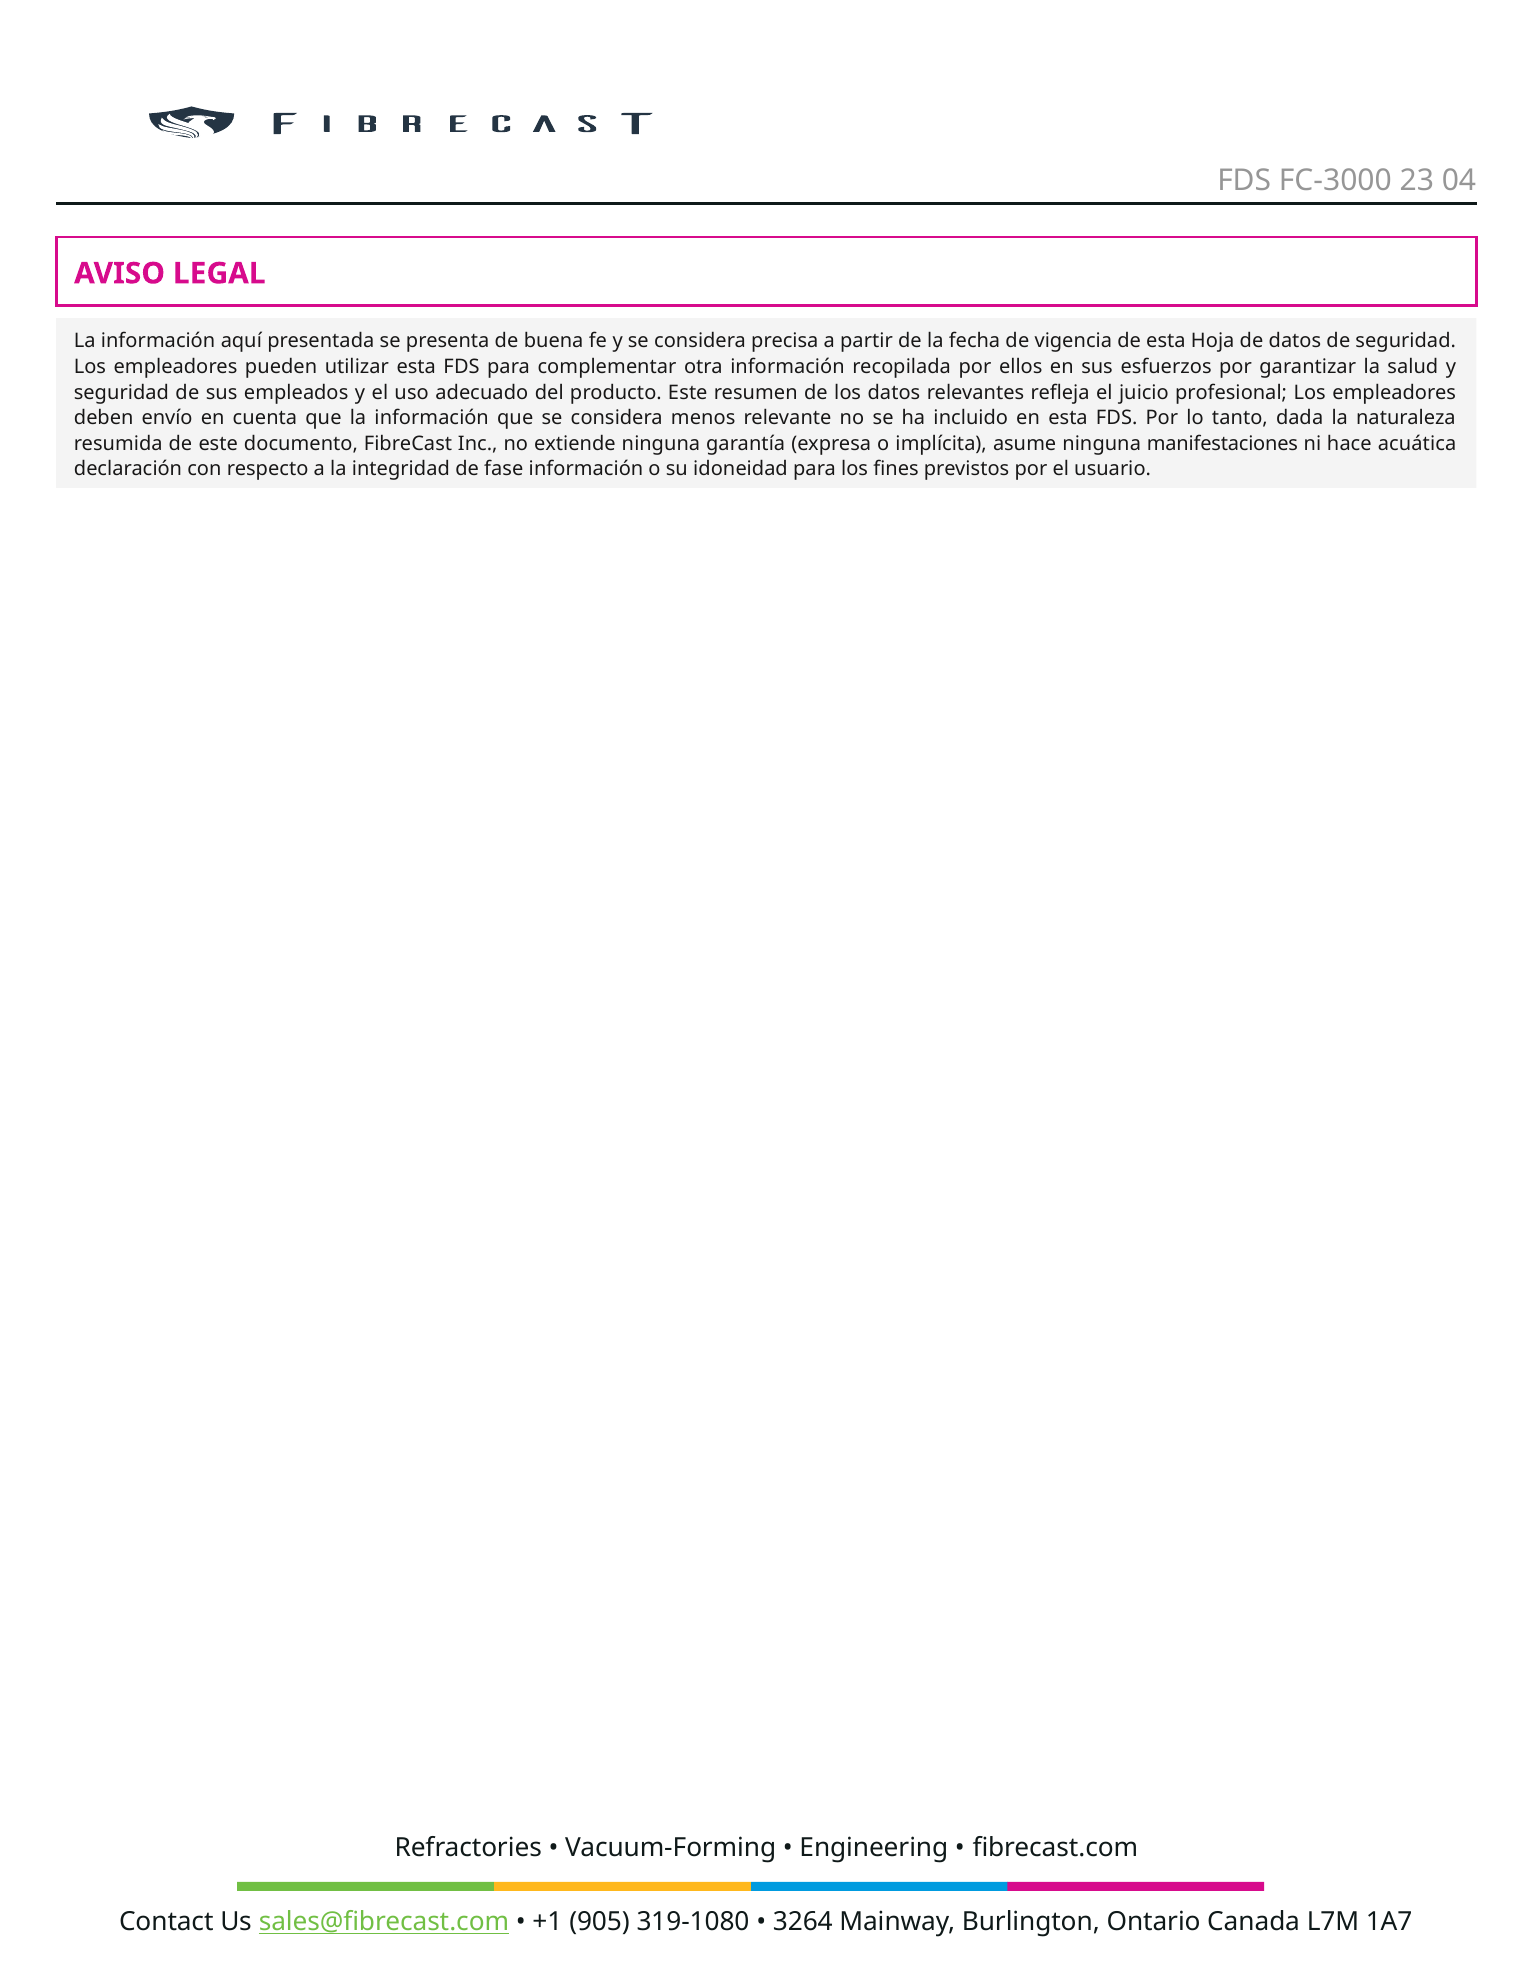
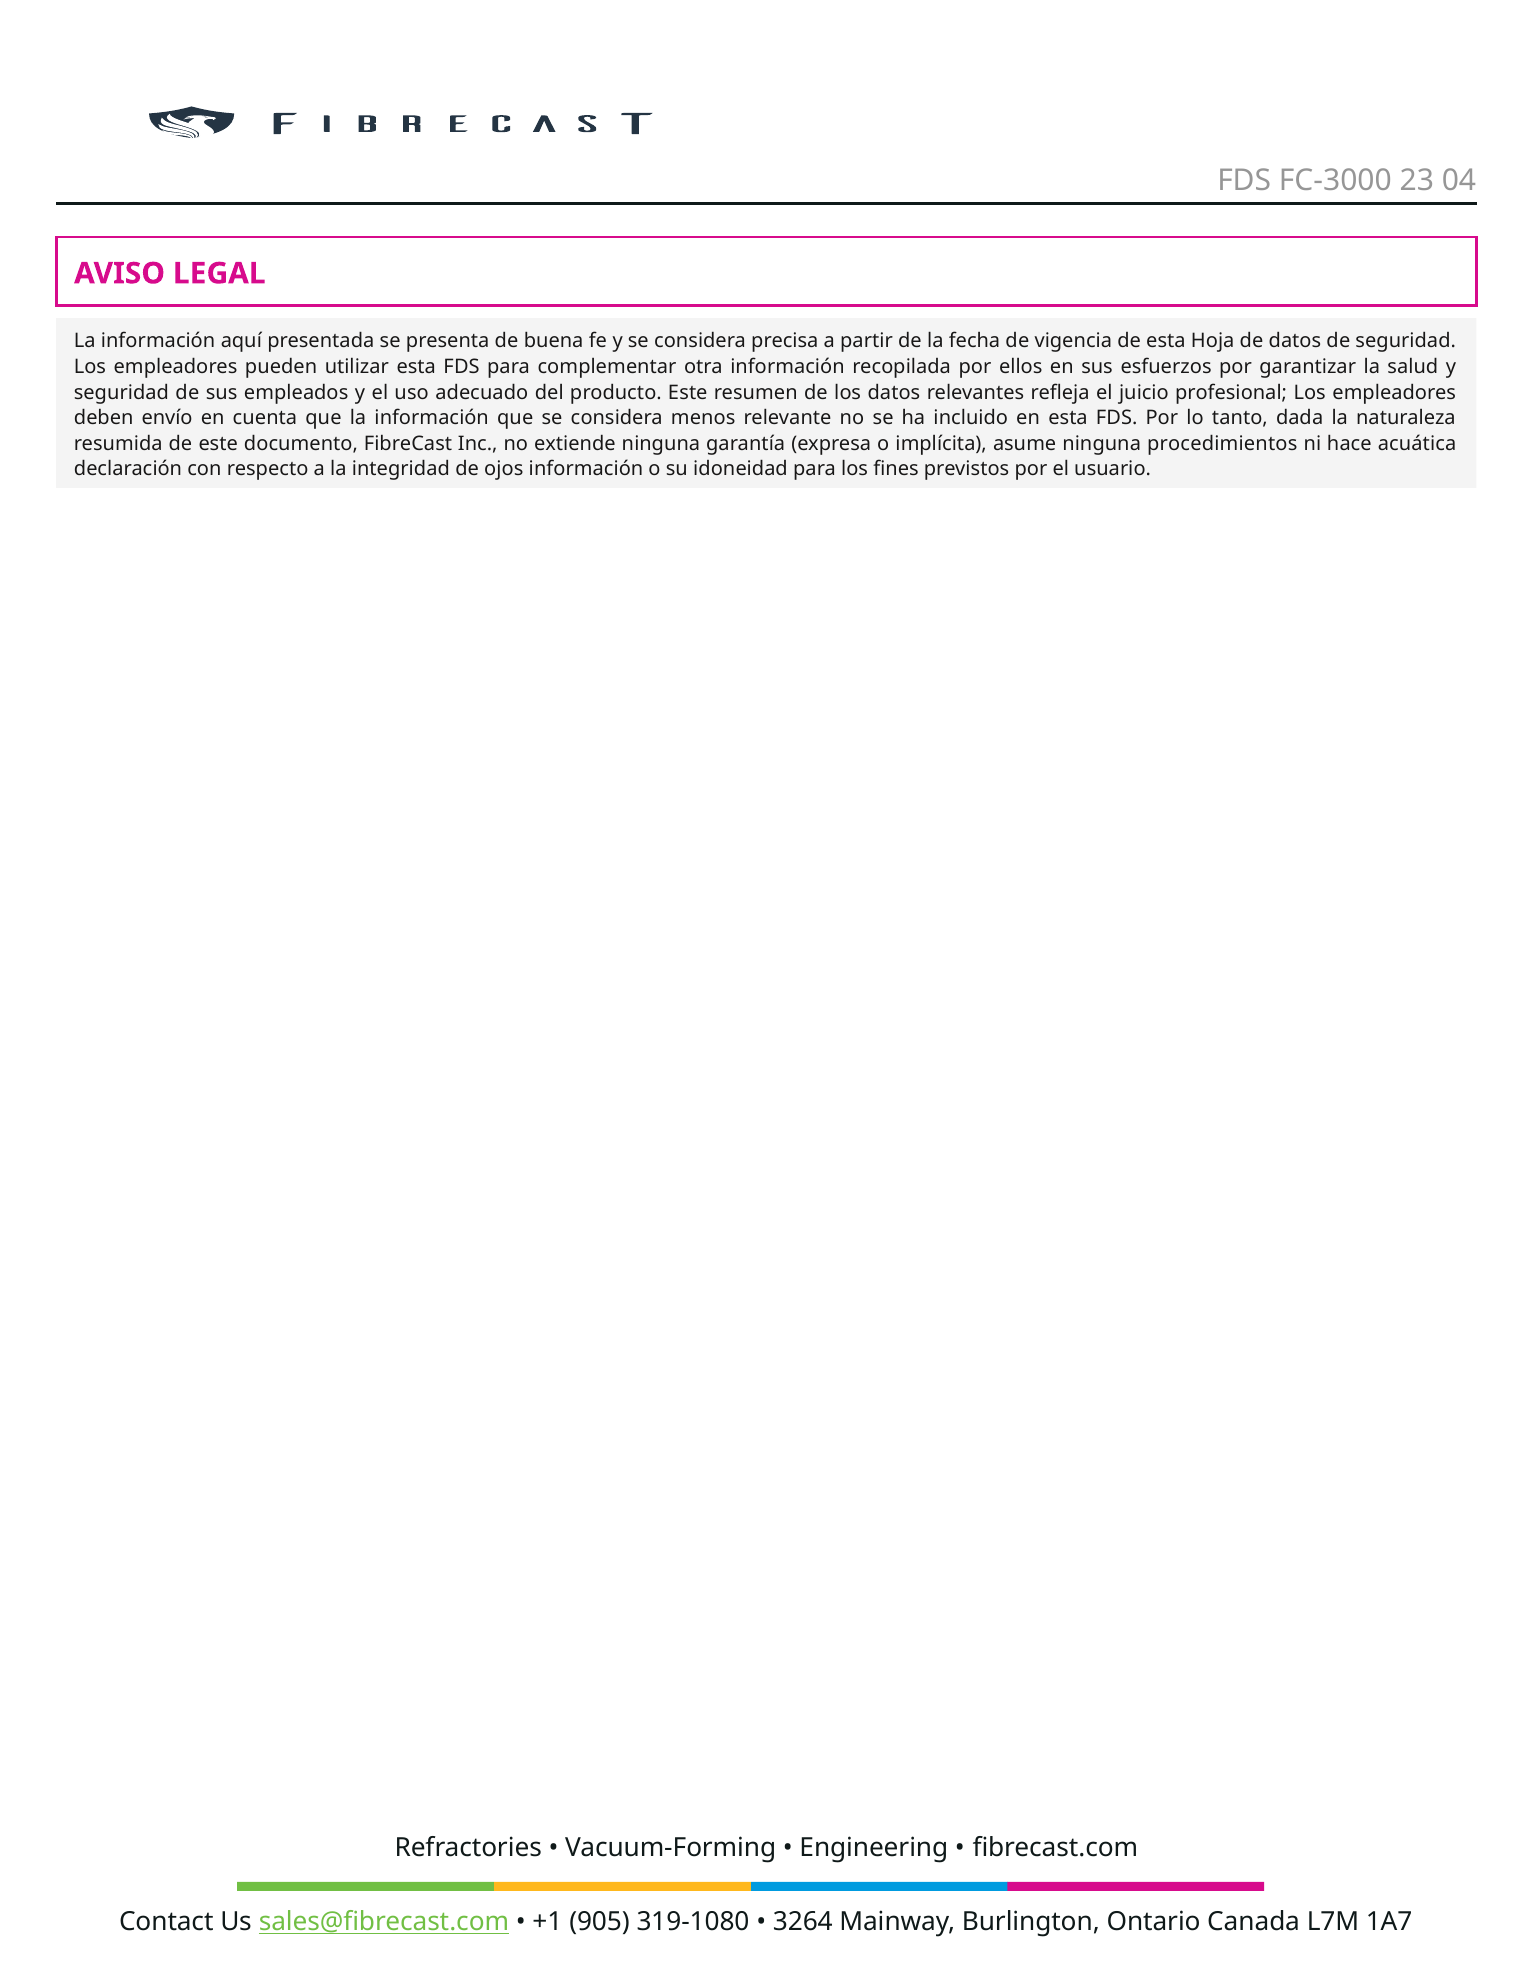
manifestaciones: manifestaciones -> procedimientos (1222, 444)
fase: fase -> ojos (504, 469)
